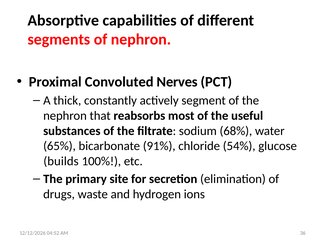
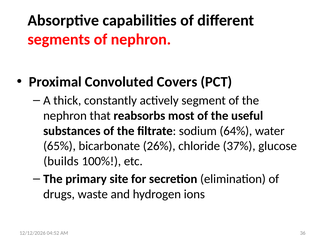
Nerves: Nerves -> Covers (177, 82)
68%: 68% -> 64% (236, 131)
91%: 91% -> 26% (159, 146)
54%: 54% -> 37% (239, 146)
